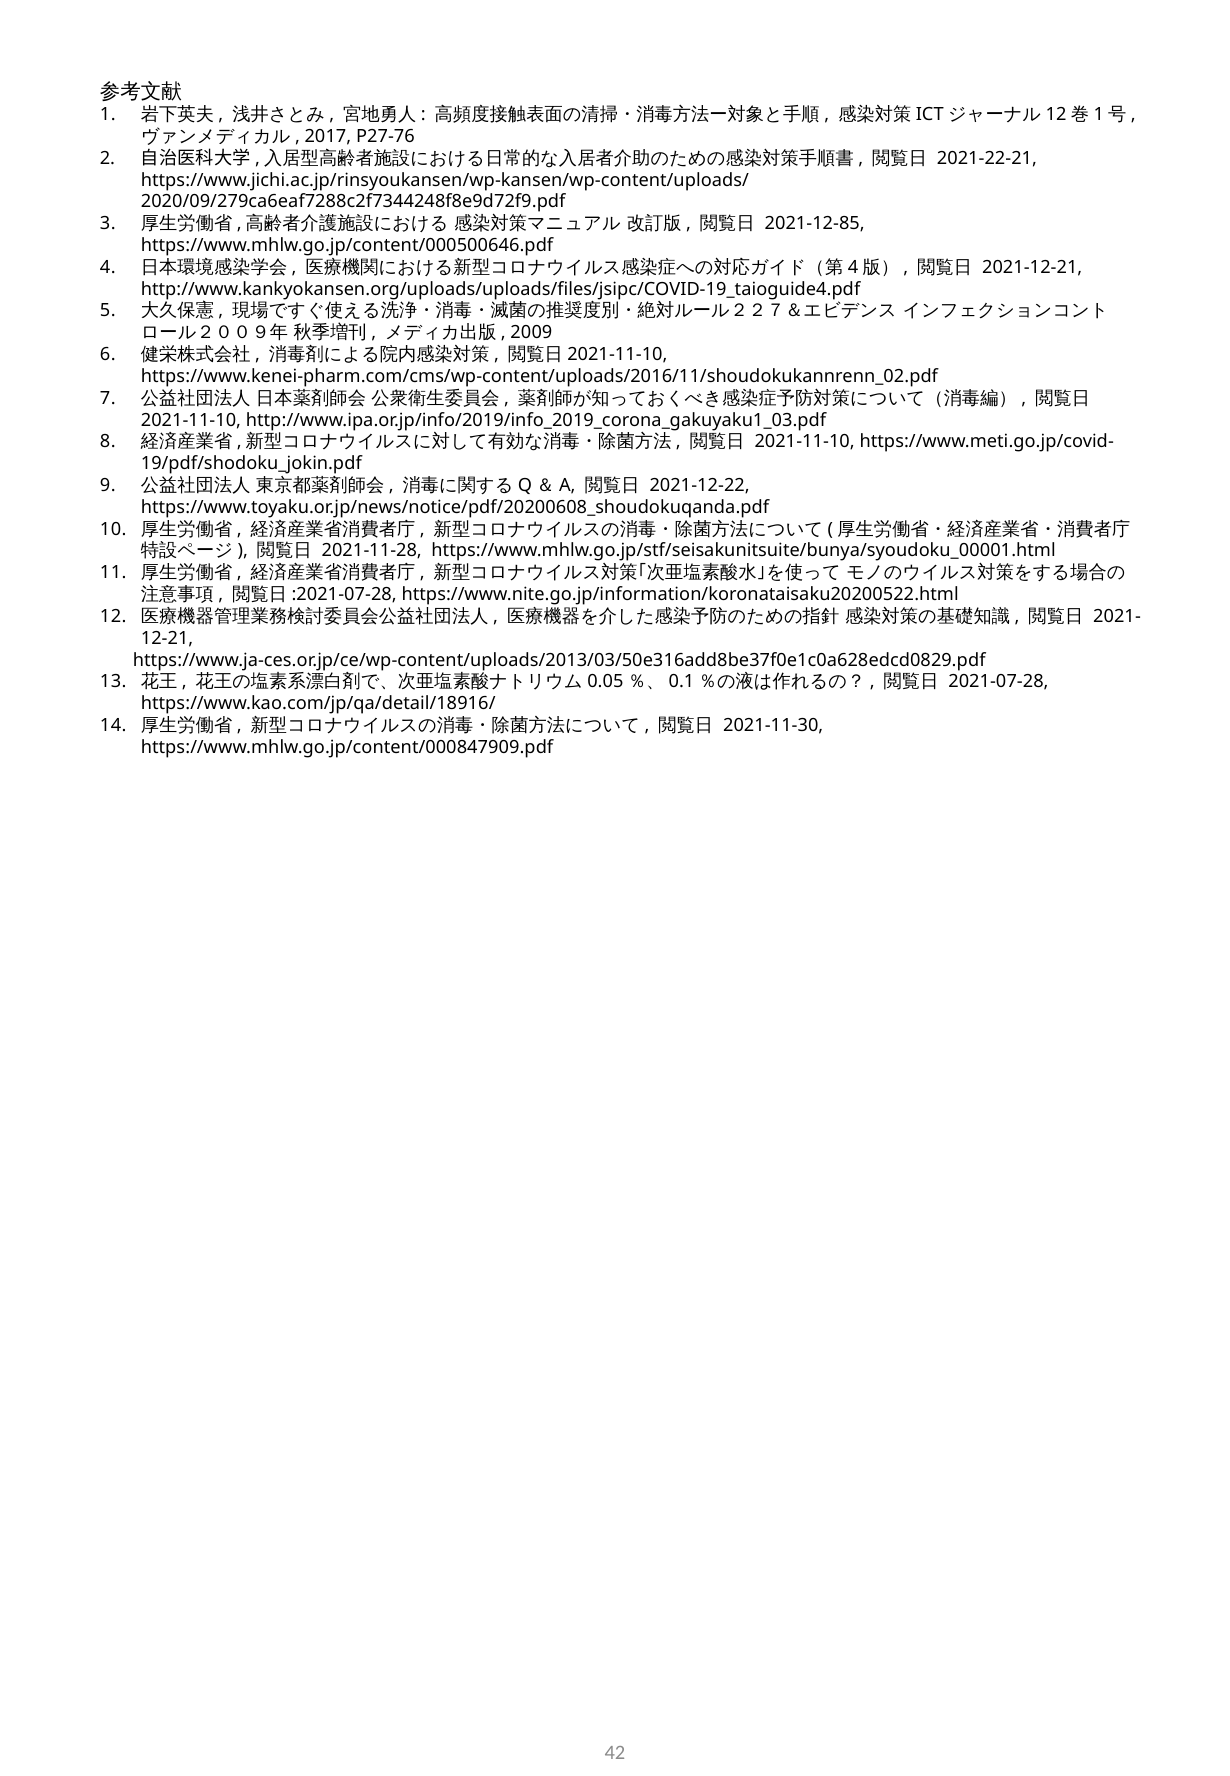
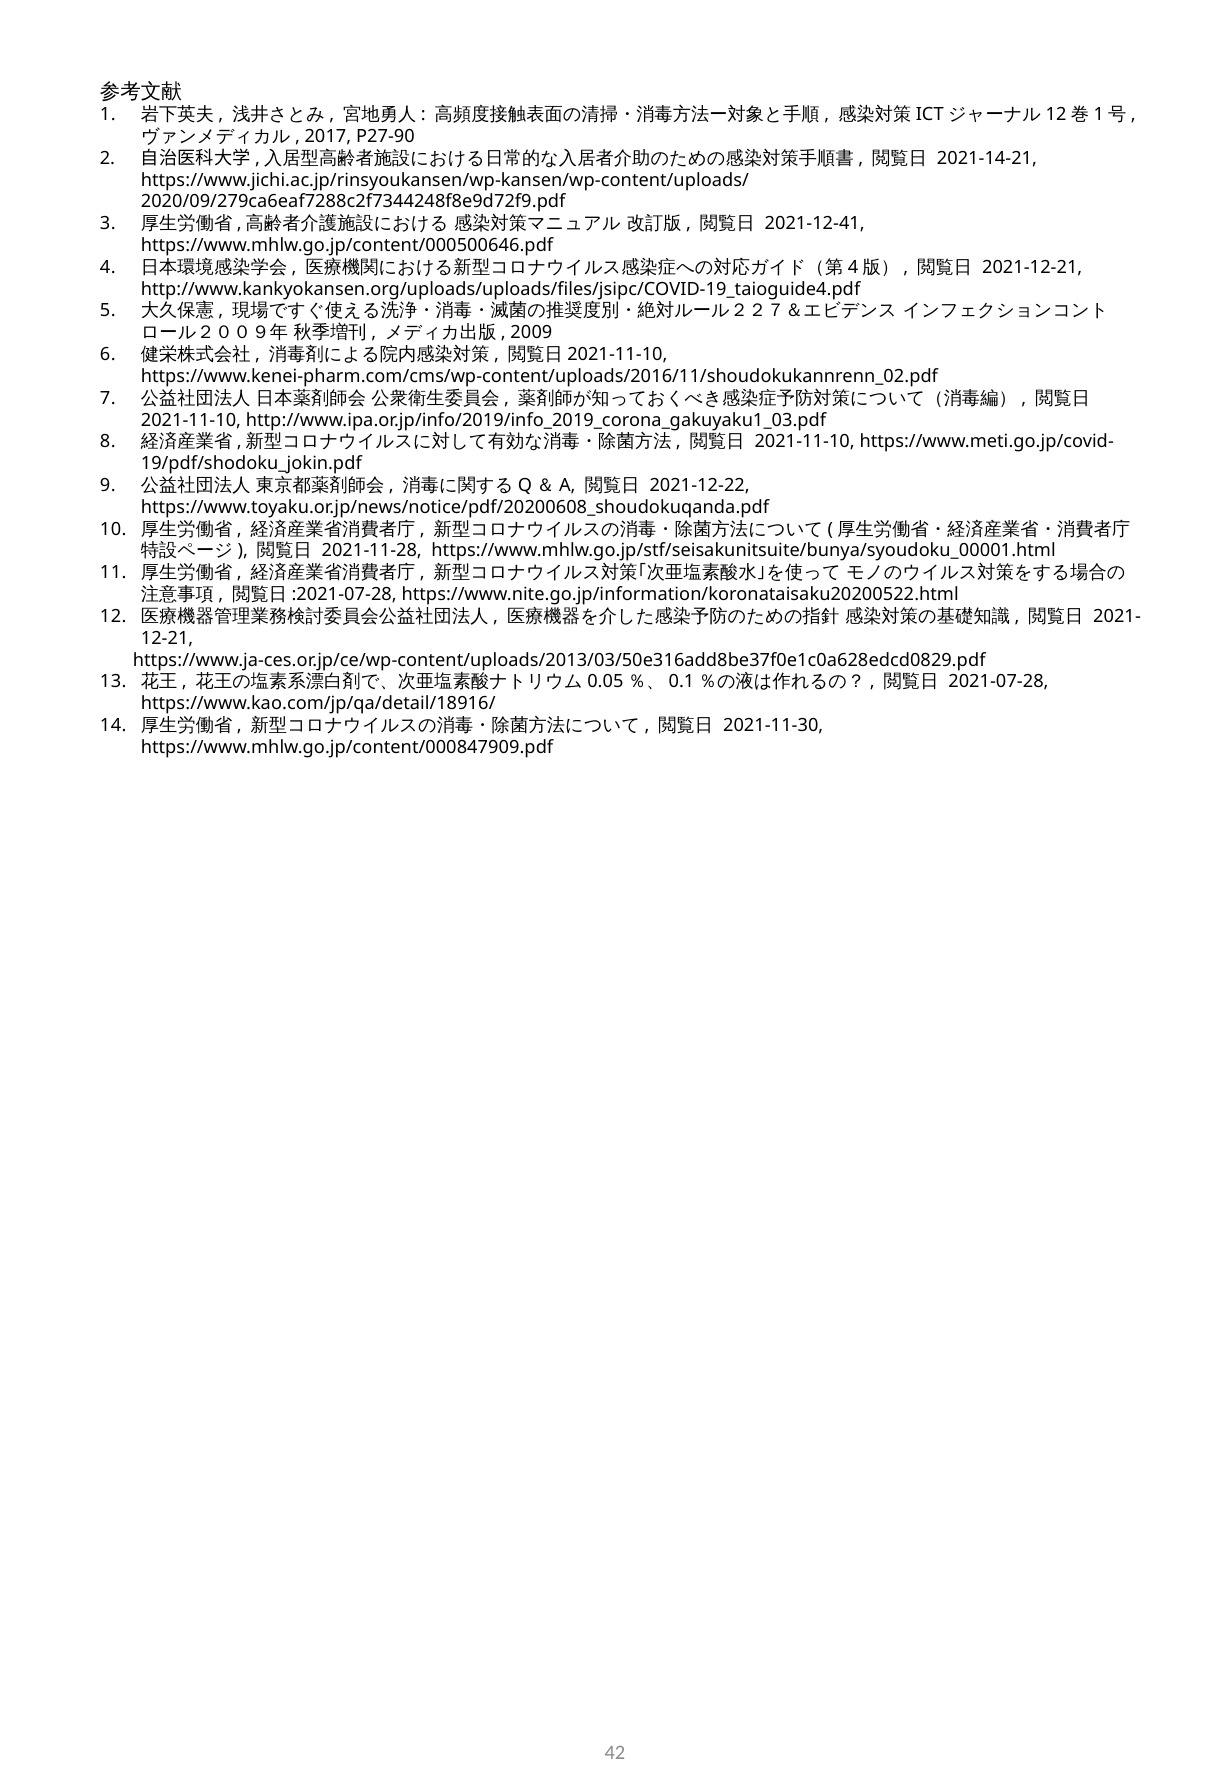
P27-76: P27-76 -> P27-90 (385, 136)
2021-22-21: 2021-22-21 -> 2021-14-21 (987, 158)
2021-12-85: 2021-12-85 -> 2021-12-41 (815, 224)
